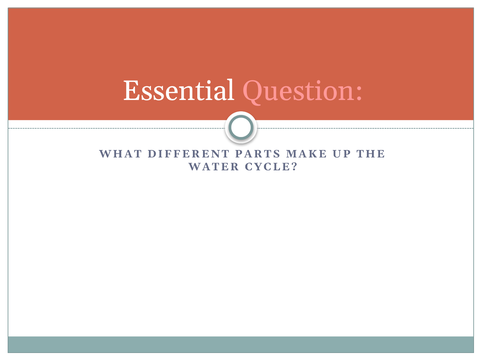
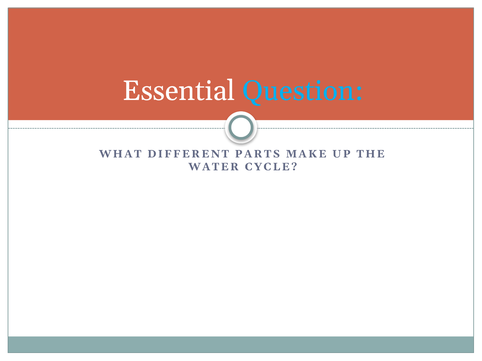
Question colour: pink -> light blue (303, 91)
